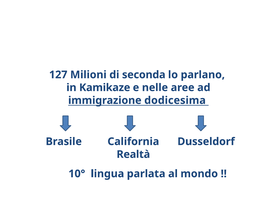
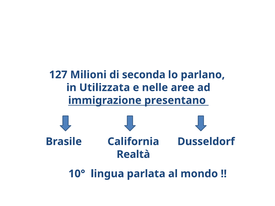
Kamikaze: Kamikaze -> Utilizzata (105, 88)
dodicesima: dodicesima -> presentano (175, 101)
